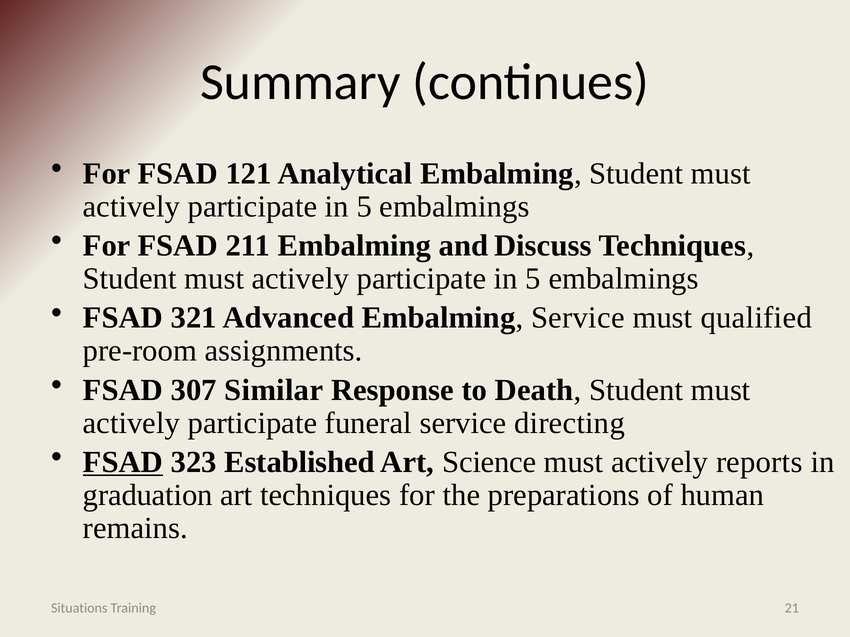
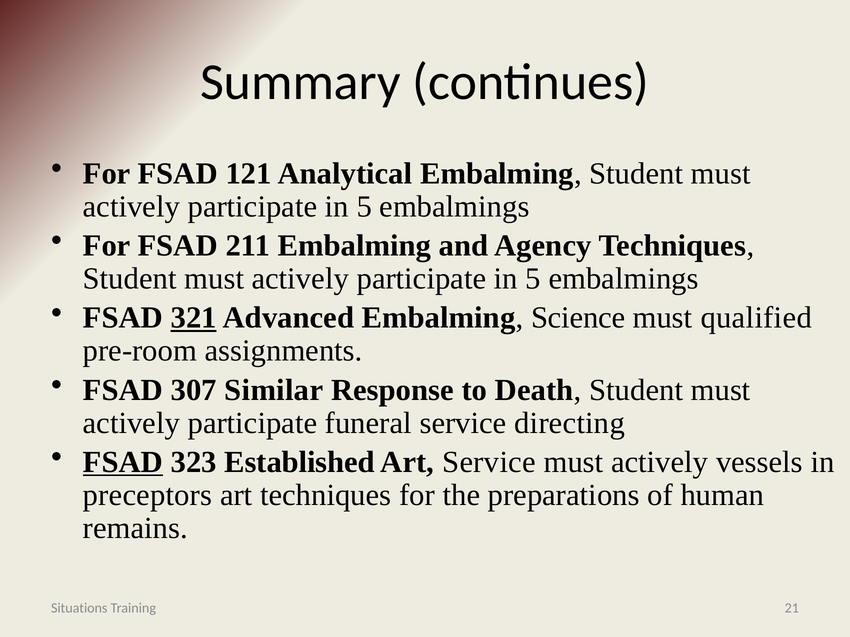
Discuss: Discuss -> Agency (543, 246)
321 underline: none -> present (194, 318)
Embalming Service: Service -> Science (578, 318)
Art Science: Science -> Service (489, 462)
reports: reports -> vessels (759, 462)
graduation: graduation -> preceptors (148, 496)
